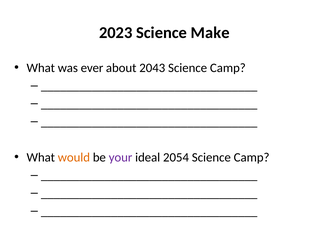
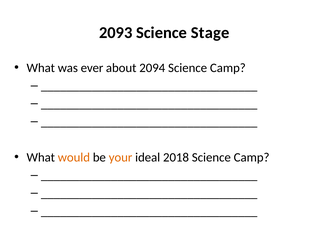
2023: 2023 -> 2093 (116, 33)
Make: Make -> Stage (210, 33)
2043: 2043 -> 2094 (152, 68)
your colour: purple -> orange (121, 157)
2054: 2054 -> 2018 (176, 157)
